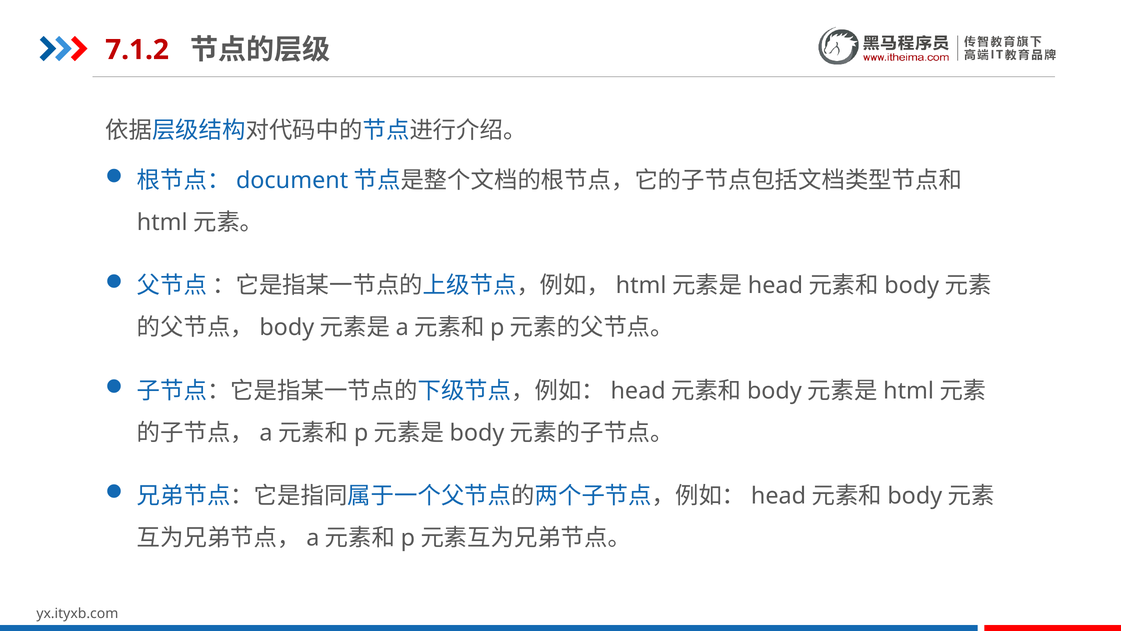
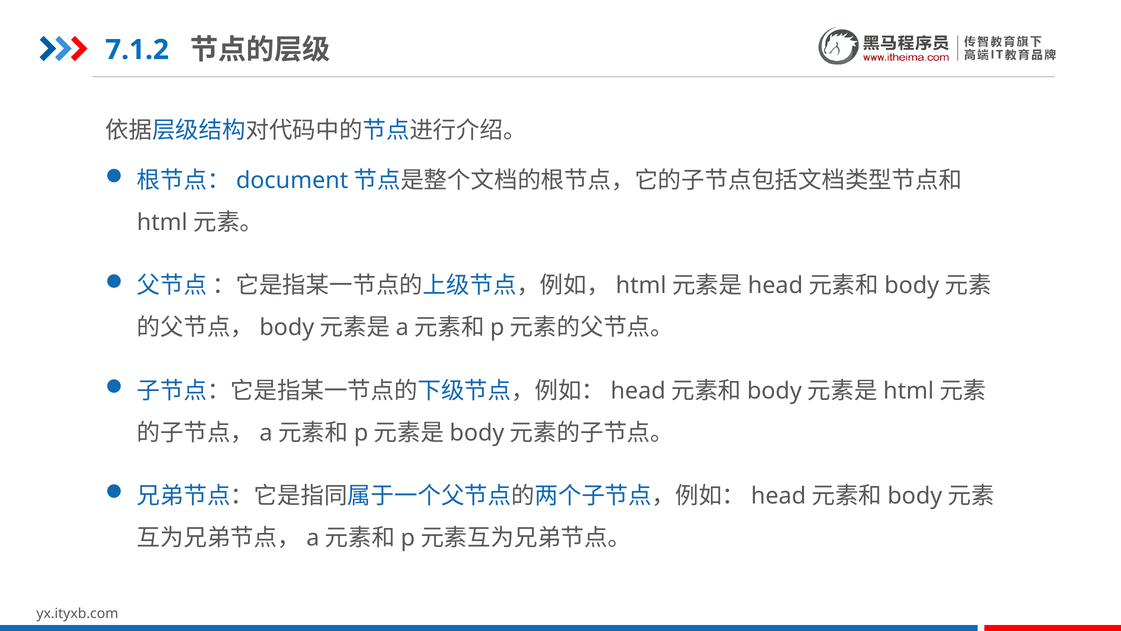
7.1.2 colour: red -> blue (137, 50)
